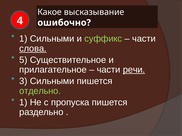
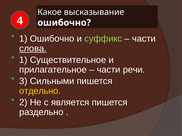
1 Сильными: Сильными -> Ошибочно (52, 39)
5: 5 -> 1 (23, 60)
речи underline: present -> none (134, 70)
отдельно colour: light green -> yellow (40, 91)
1: 1 -> 2 (23, 103)
пропуска: пропуска -> является (70, 103)
